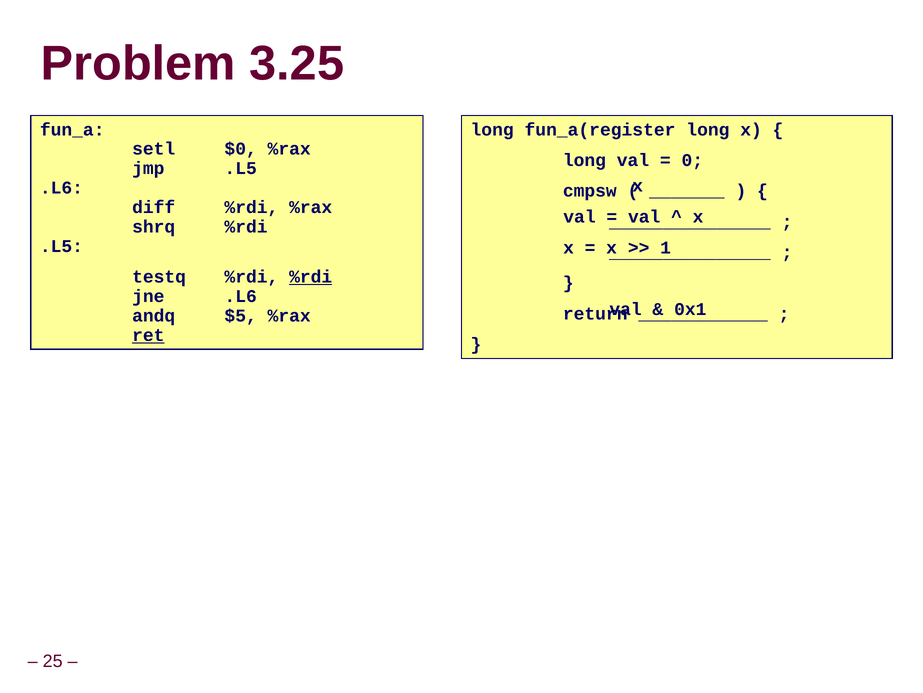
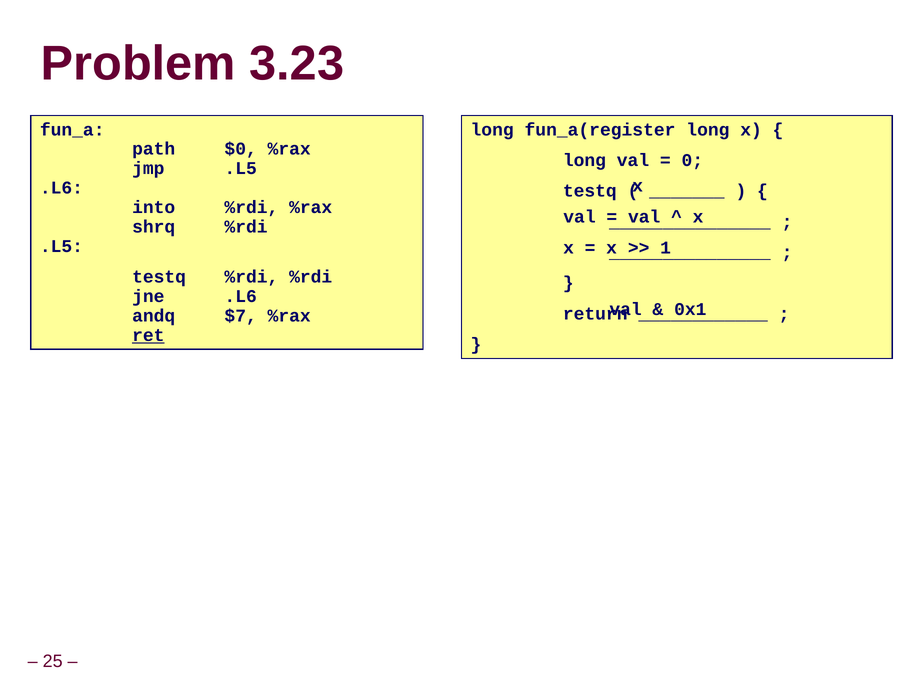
3.25: 3.25 -> 3.23 (297, 64)
setl: setl -> path (154, 149)
cmpsw: cmpsw -> testq (590, 191)
diff: diff -> into (154, 207)
%rdi underline: present -> none (311, 277)
$5: $5 -> $7 (241, 315)
